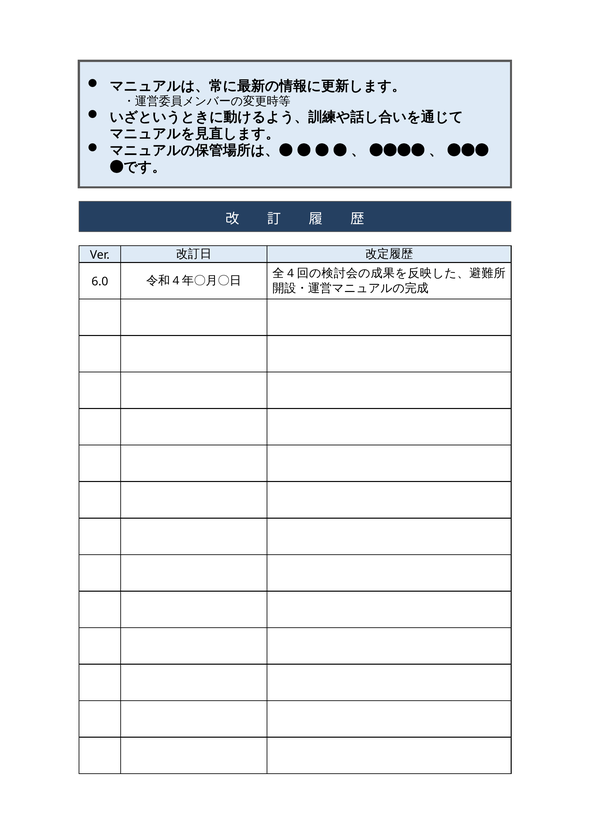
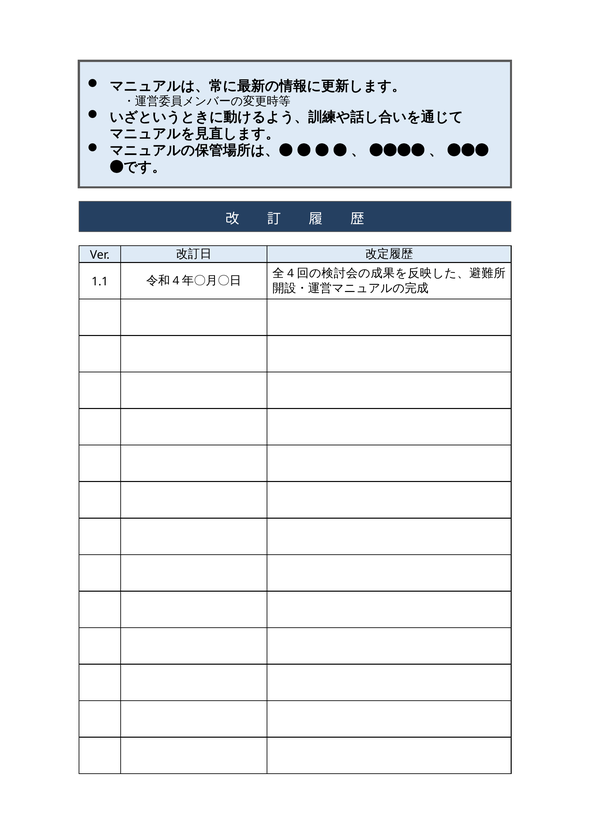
6.0: 6.0 -> 1.1 (100, 281)
